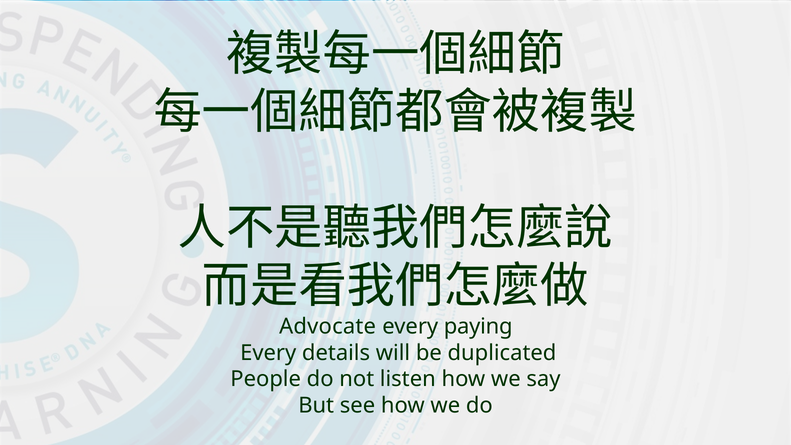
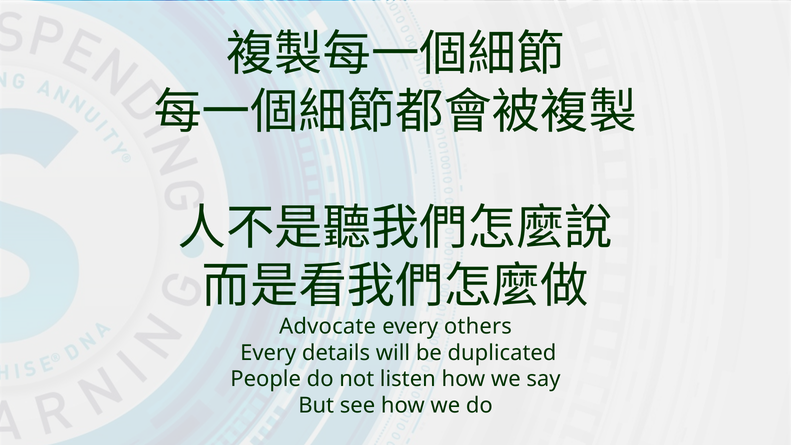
paying: paying -> others (478, 326)
